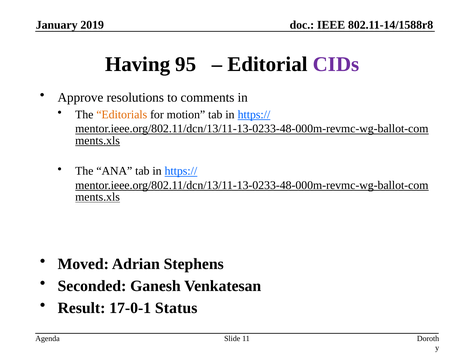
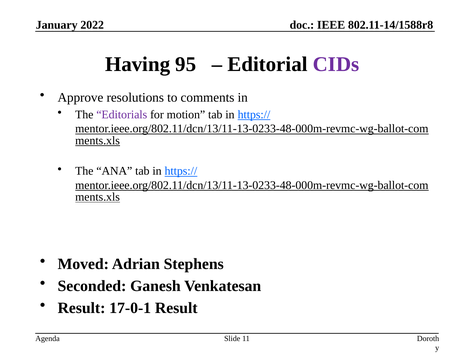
2019: 2019 -> 2022 (92, 25)
Editorials colour: orange -> purple (122, 114)
17-0-1 Status: Status -> Result (176, 307)
